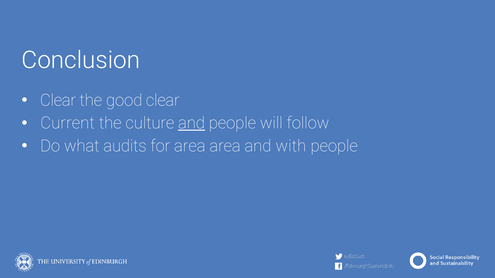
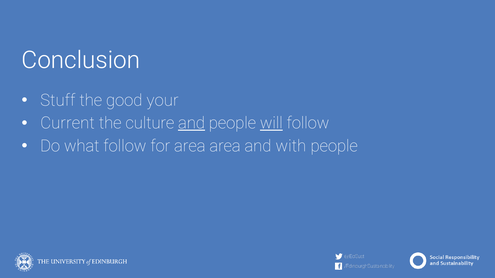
Clear: Clear -> Stuff (58, 100)
good clear: clear -> your (163, 100)
will underline: none -> present (271, 123)
what audits: audits -> follow (125, 146)
